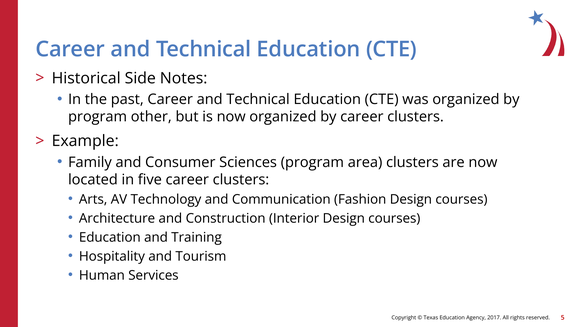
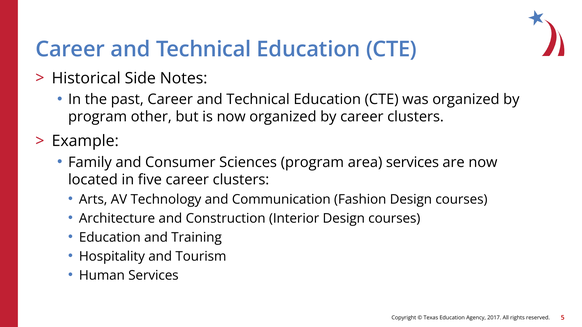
area clusters: clusters -> services (412, 162)
